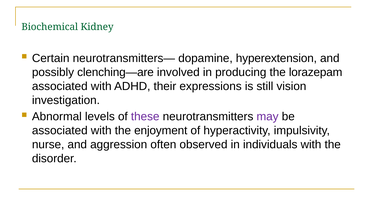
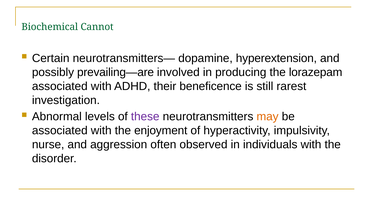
Kidney: Kidney -> Cannot (97, 27)
clenching—are: clenching—are -> prevailing—are (116, 72)
expressions: expressions -> beneficence (211, 86)
vision: vision -> rarest (291, 86)
may colour: purple -> orange (268, 116)
